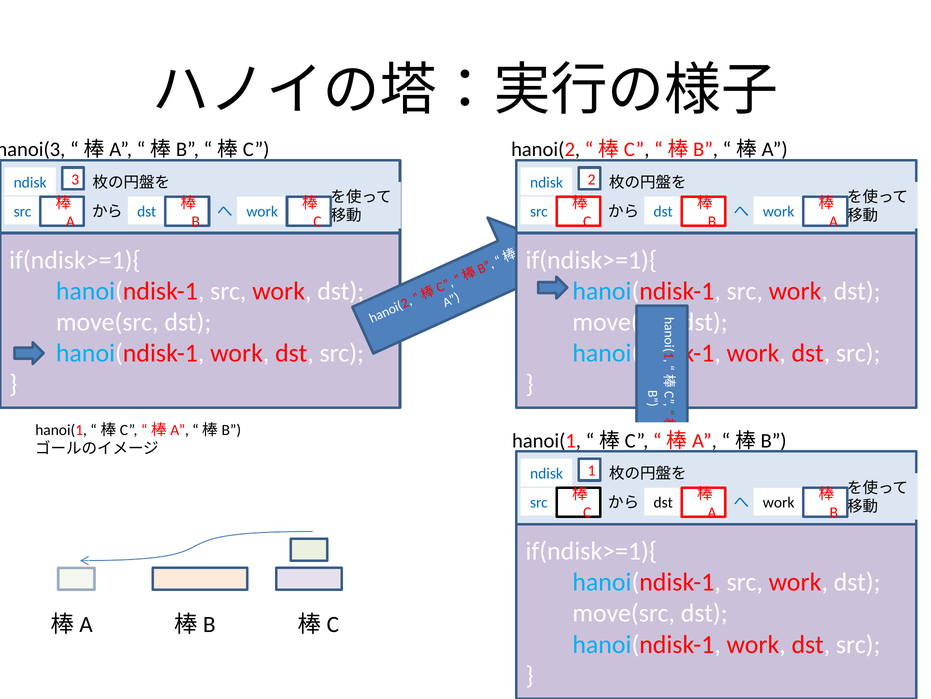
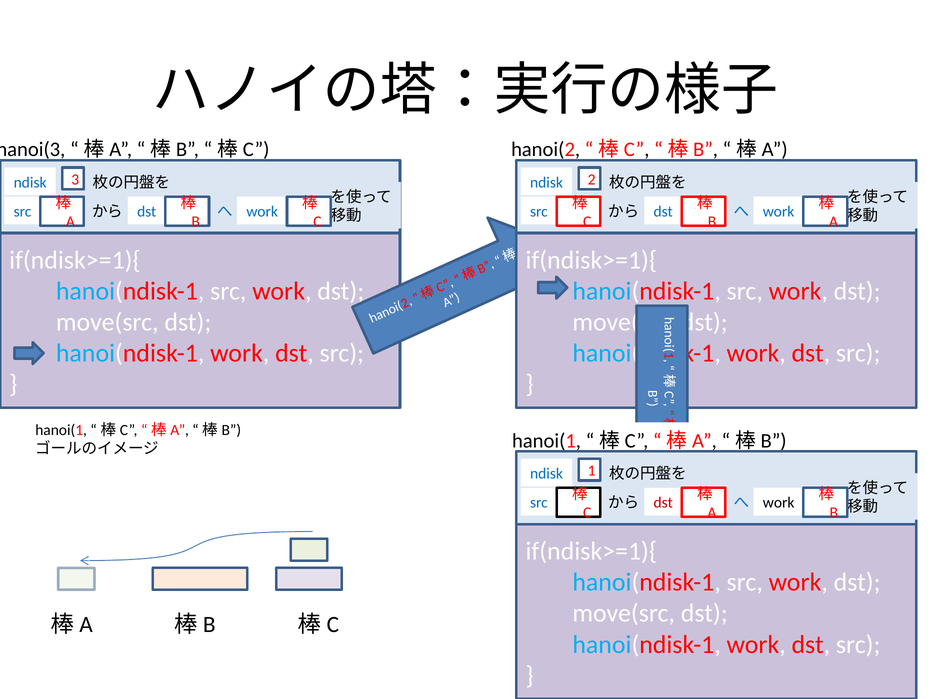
dst colour: black -> red (663, 502)
